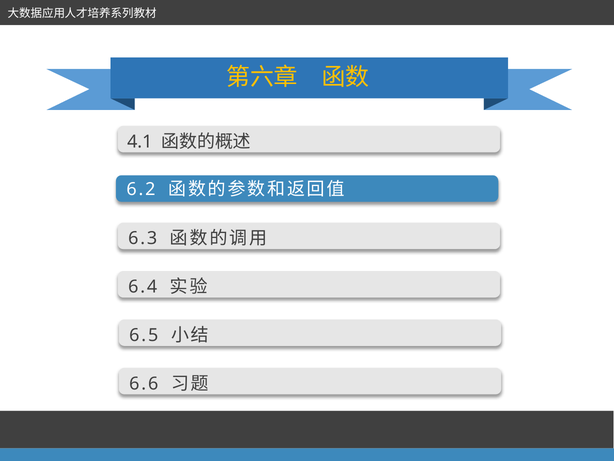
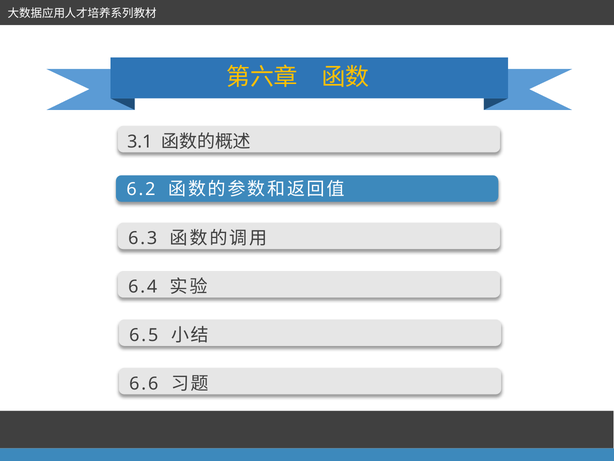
4.1: 4.1 -> 3.1 (140, 142)
